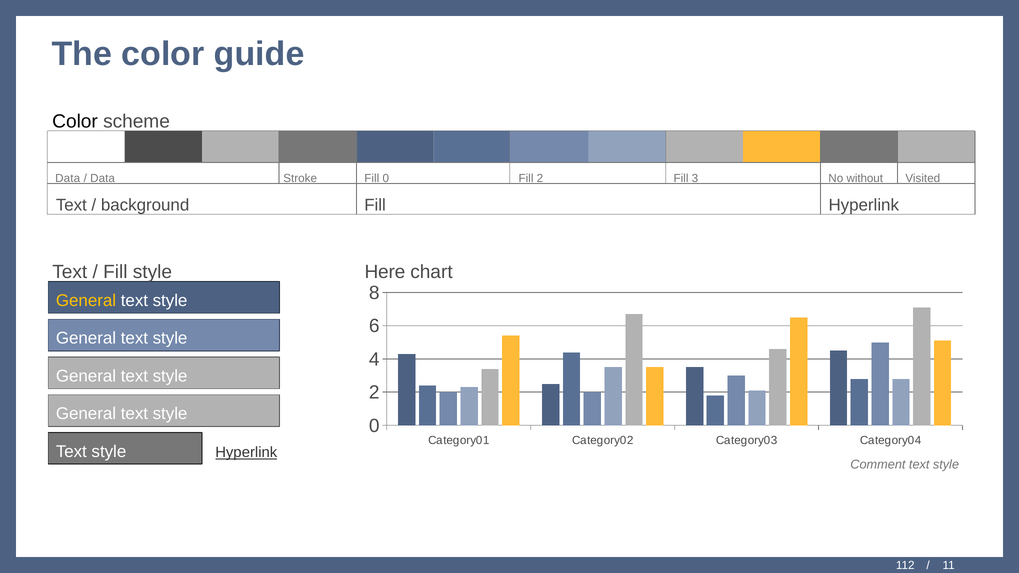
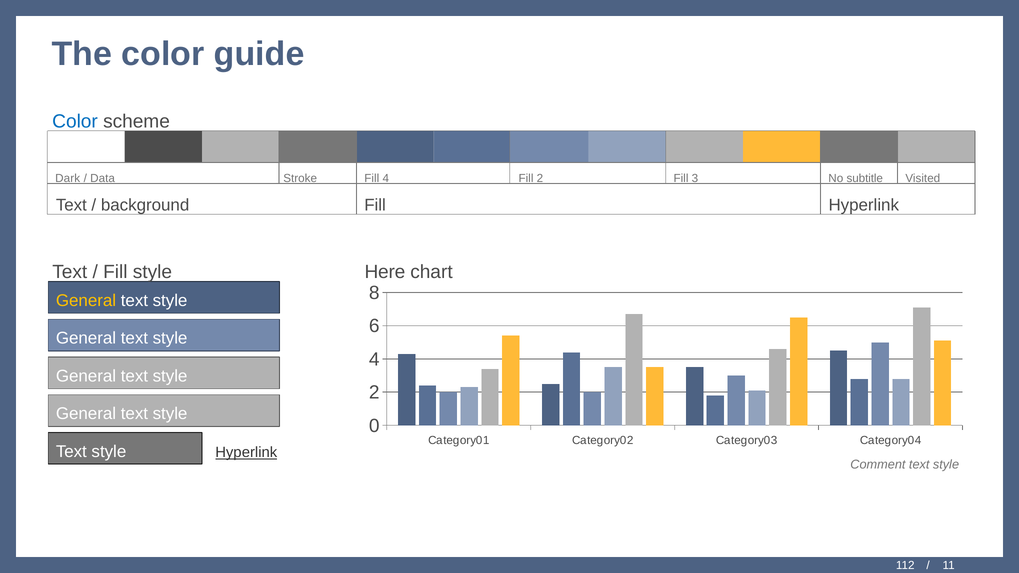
Color colour: black -> blue (75, 121)
Data: Data -> Dark (68, 179)
Fill 0: 0 -> 4 (386, 179)
without: without -> subtitle (865, 179)
